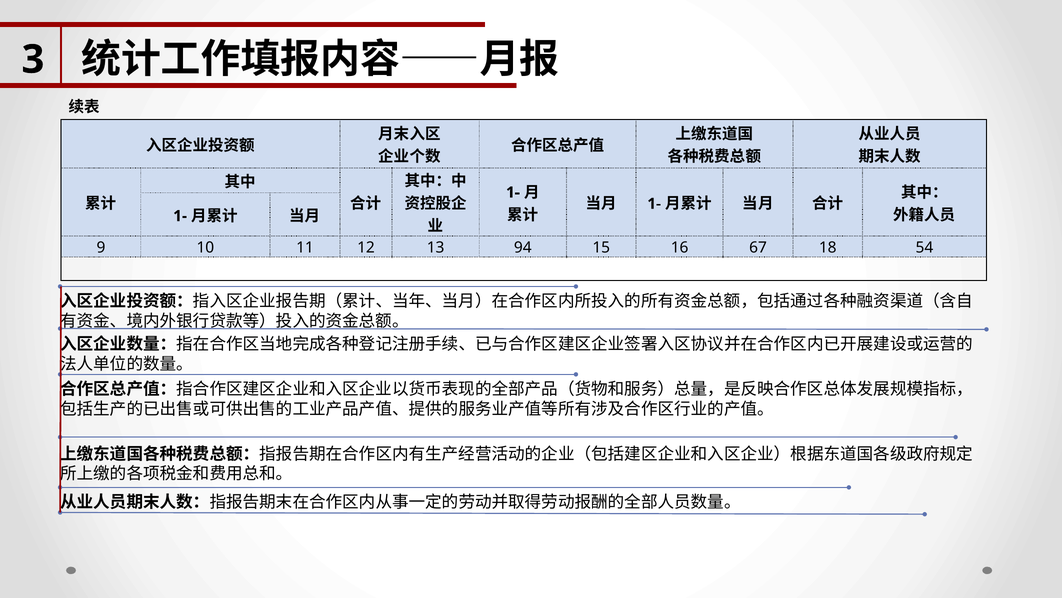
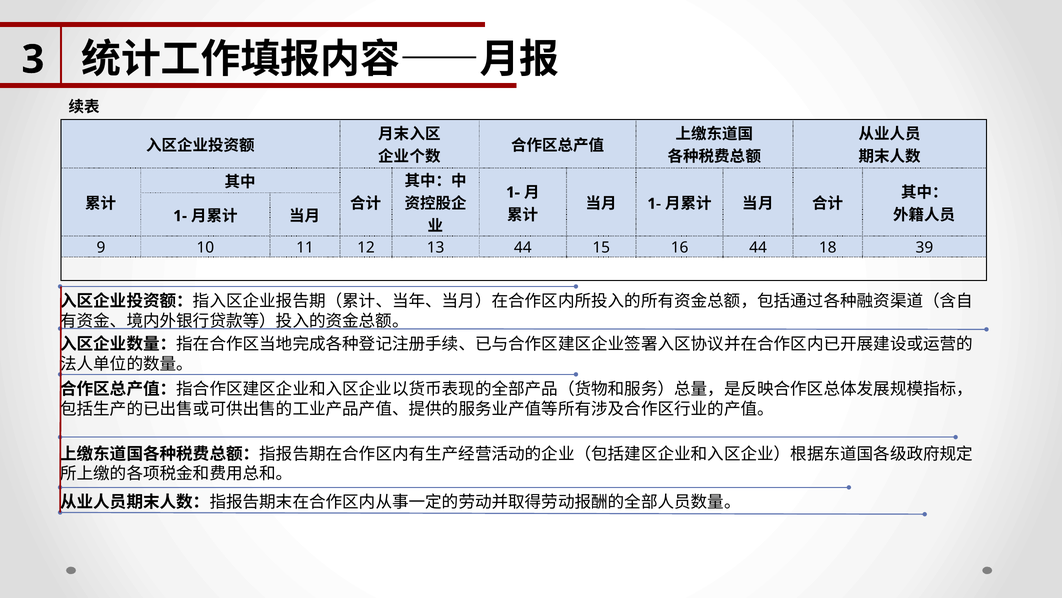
13 94: 94 -> 44 (523, 247)
16 67: 67 -> 44 (758, 247)
54: 54 -> 39 (924, 247)
